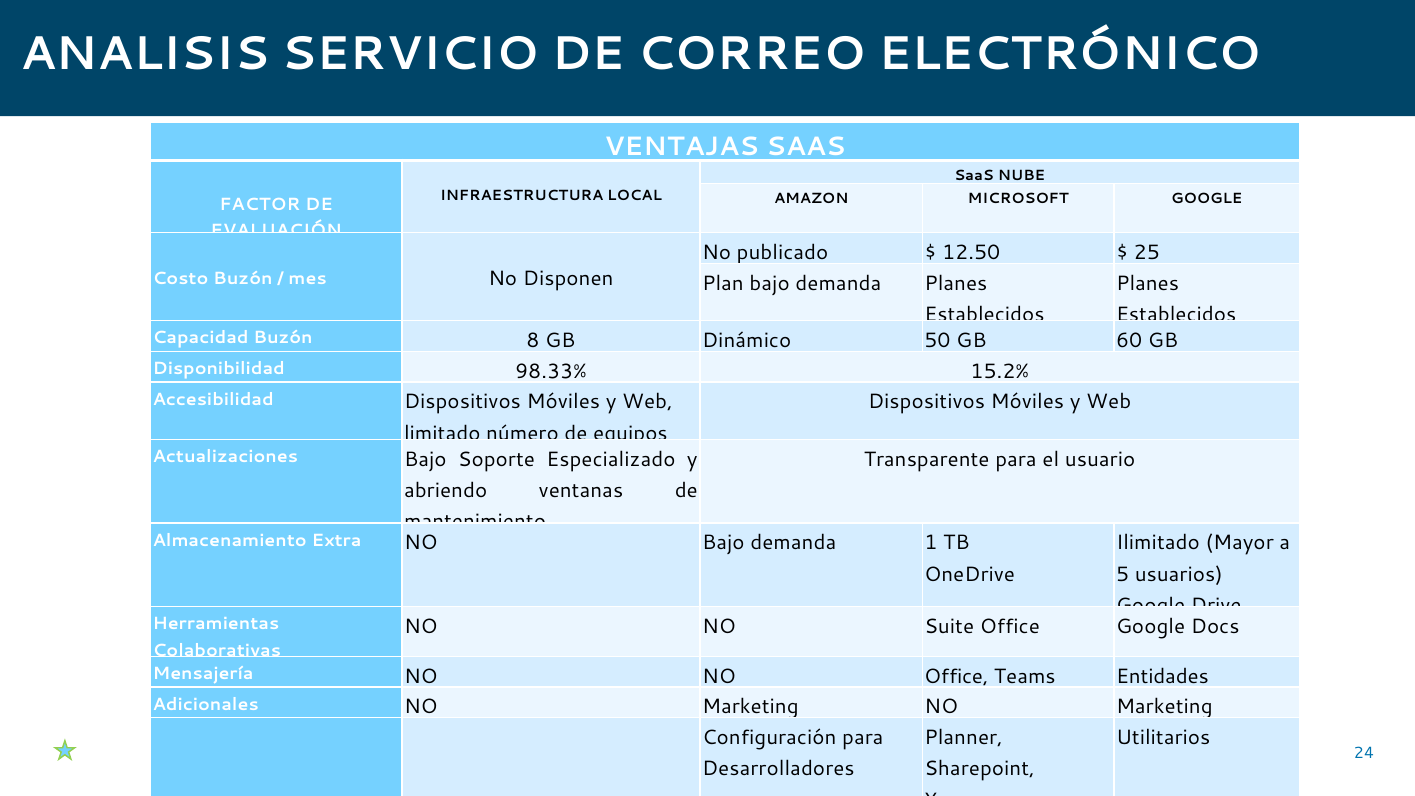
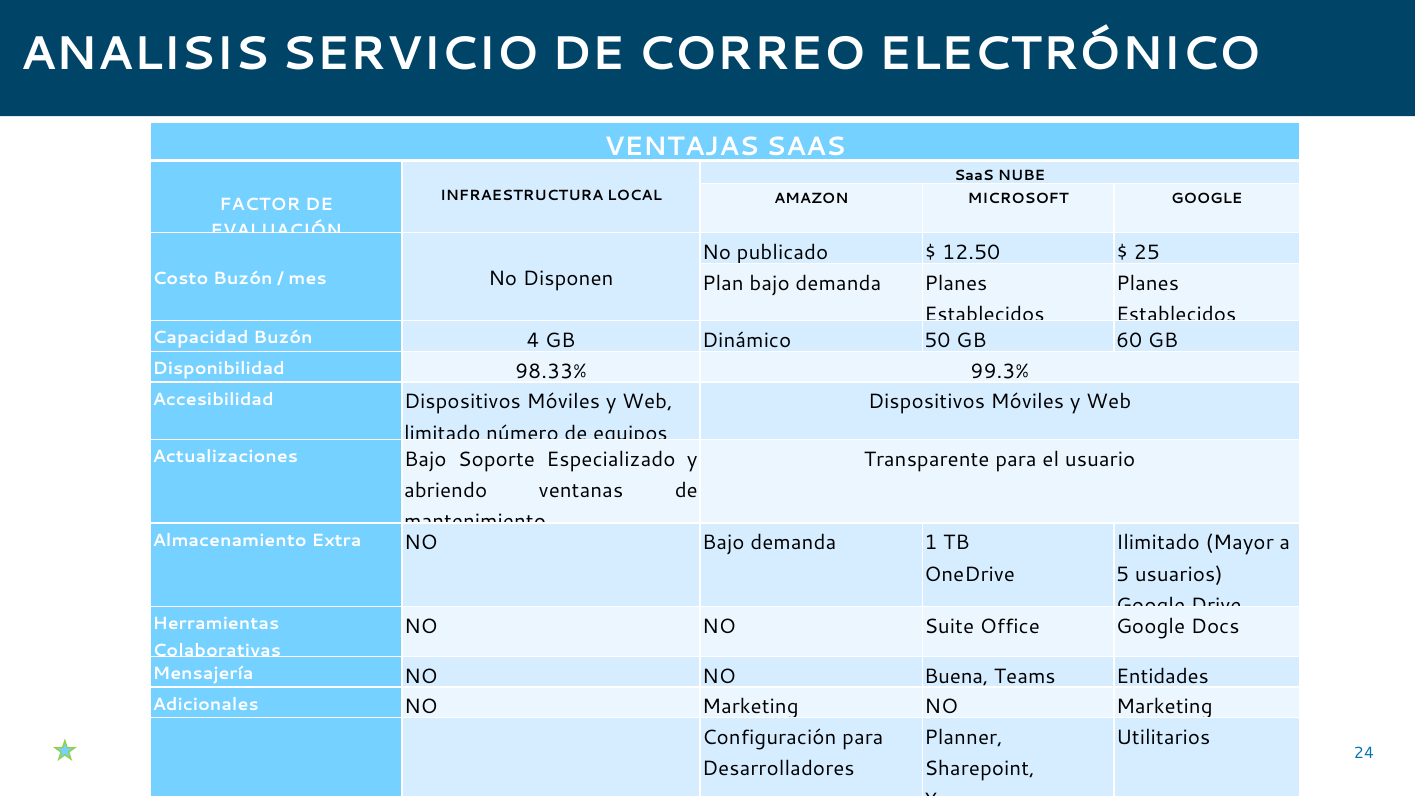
8: 8 -> 4 (533, 341)
15.2%: 15.2% -> 99.3% (1000, 371)
NO Office: Office -> Buena (956, 676)
